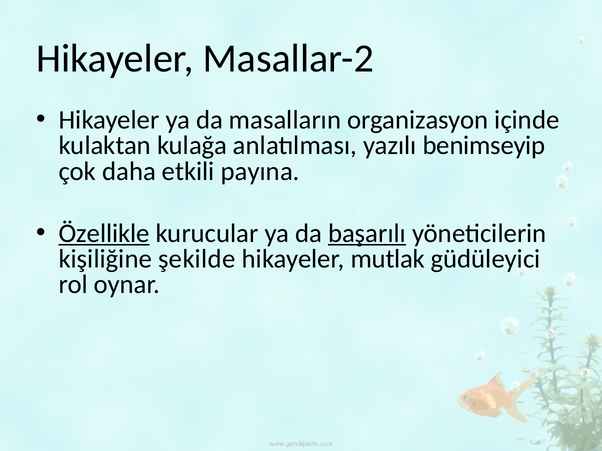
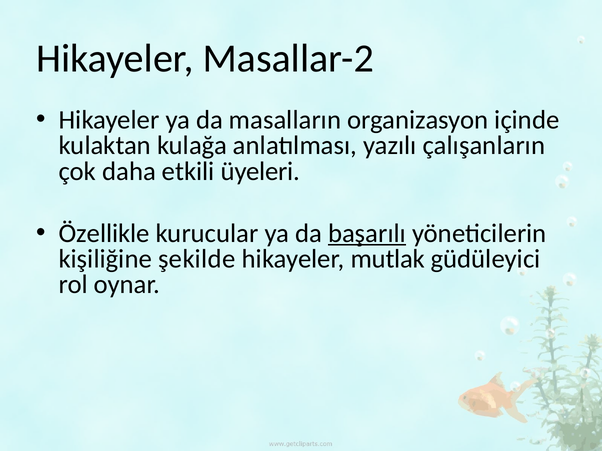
benimseyip: benimseyip -> çalışanların (484, 146)
payına: payına -> üyeleri (260, 171)
Özellikle underline: present -> none (104, 234)
